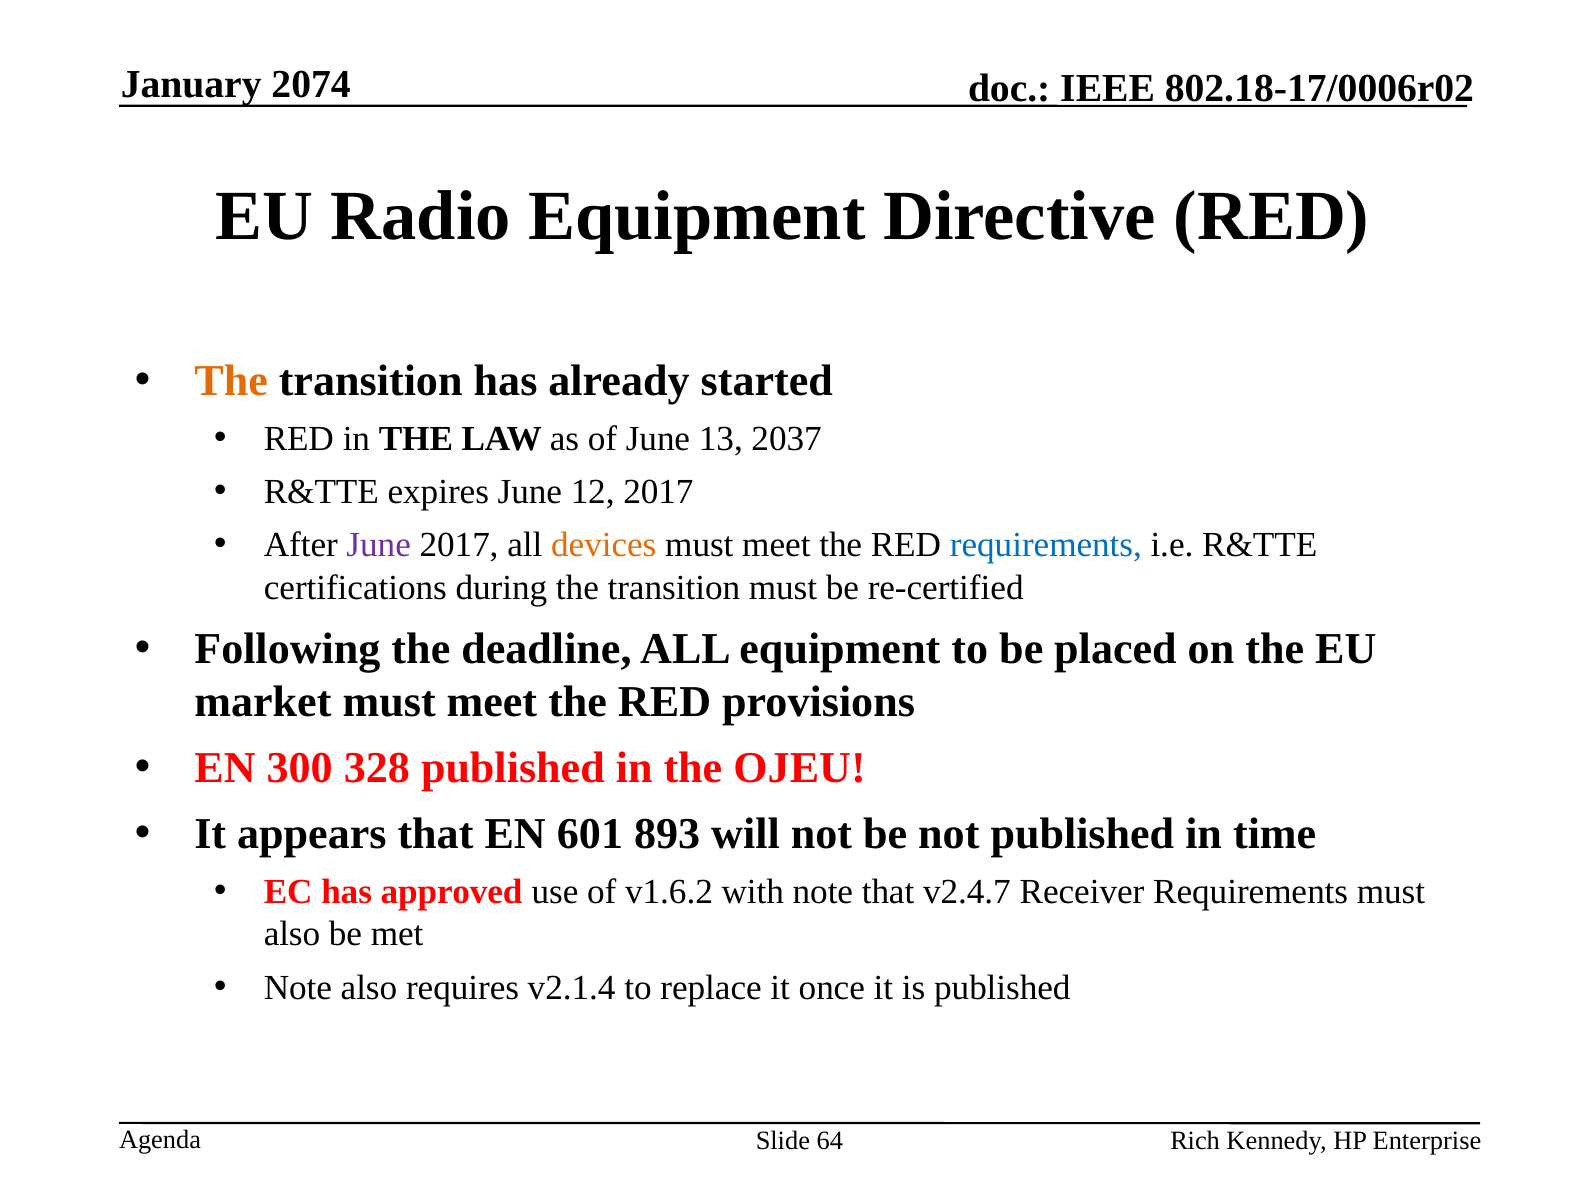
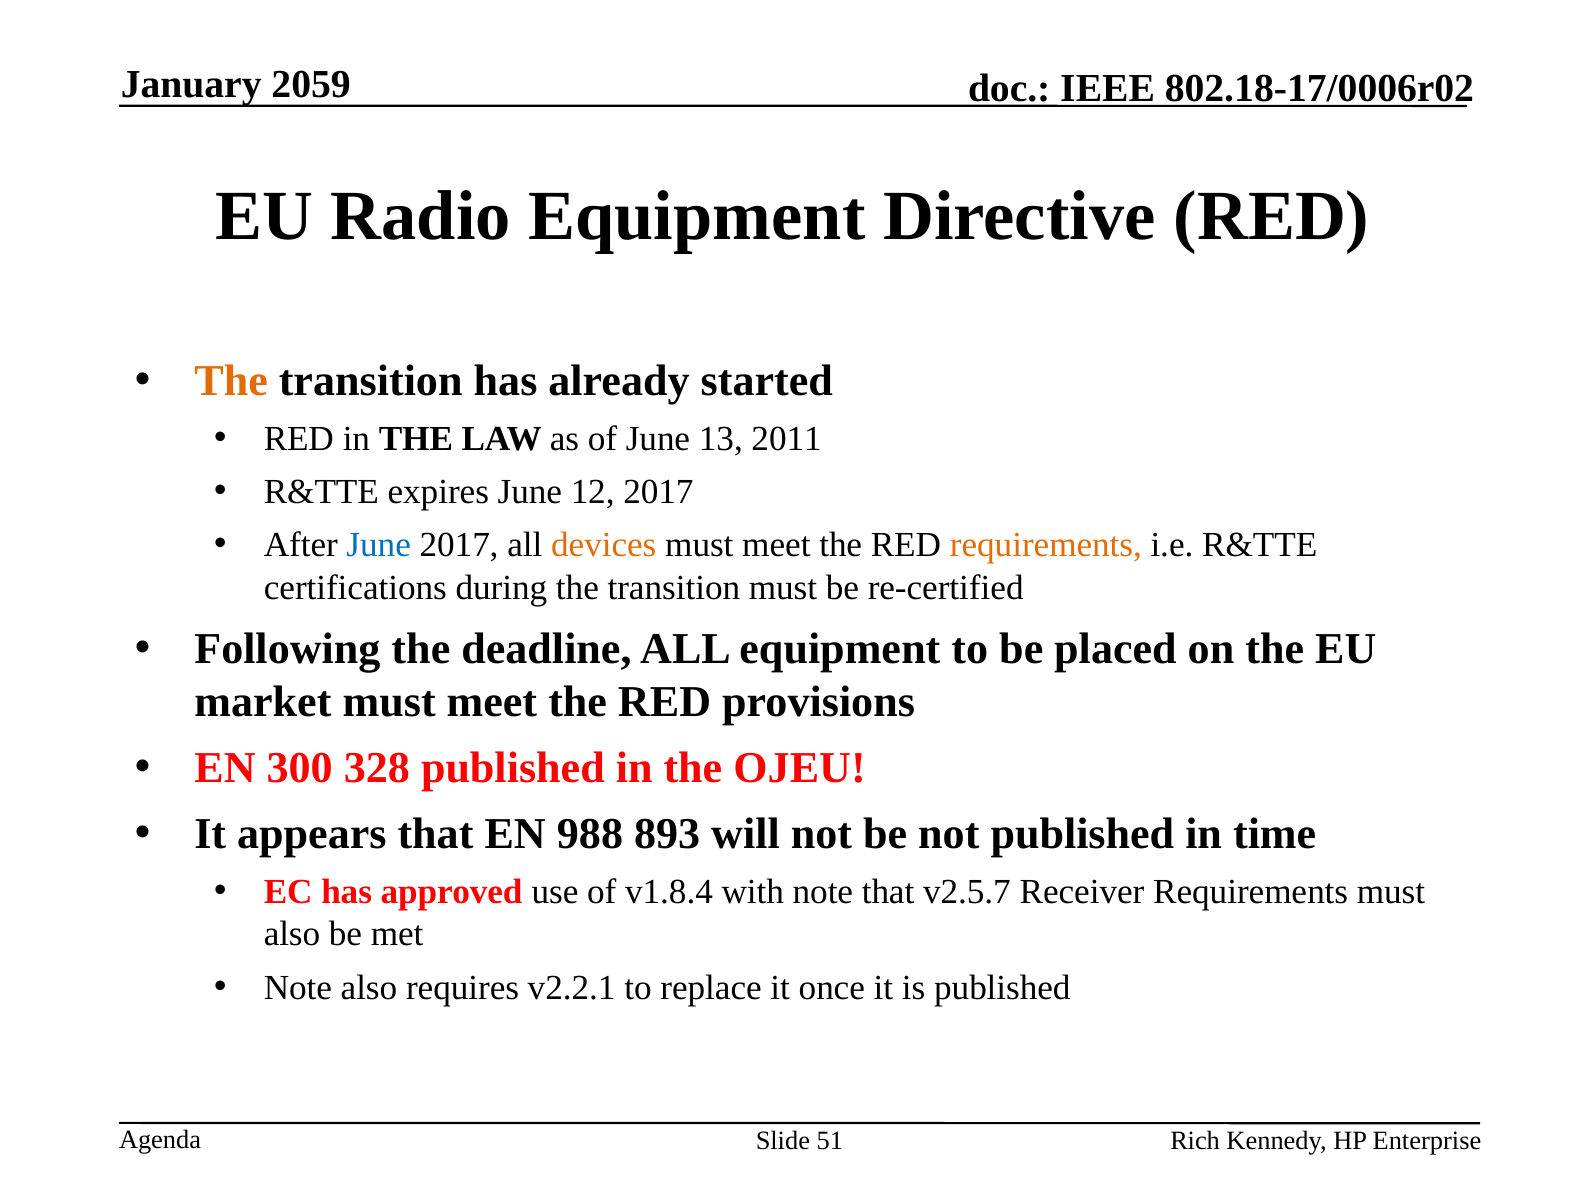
2074: 2074 -> 2059 (311, 85)
2037: 2037 -> 2011 (787, 439)
June colour: purple -> blue (379, 546)
requirements colour: blue -> orange (1046, 546)
601: 601 -> 988 (590, 834)
v1.6.2: v1.6.2 -> v1.8.4 (669, 892)
v2.4.7: v2.4.7 -> v2.5.7 (967, 892)
v2.1.4: v2.1.4 -> v2.2.1 (572, 988)
64: 64 -> 51 (830, 1141)
